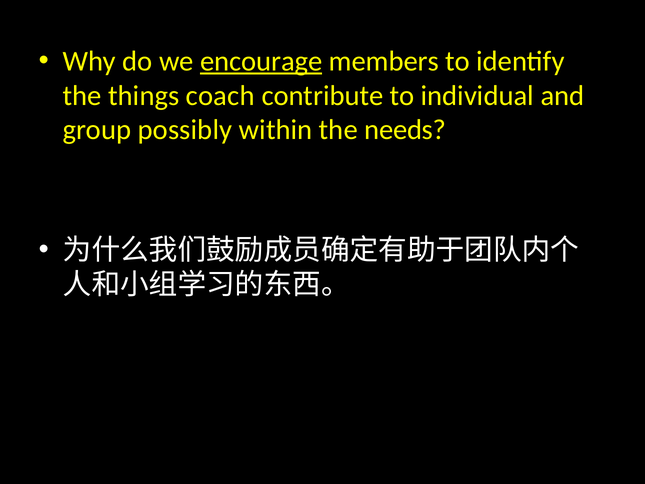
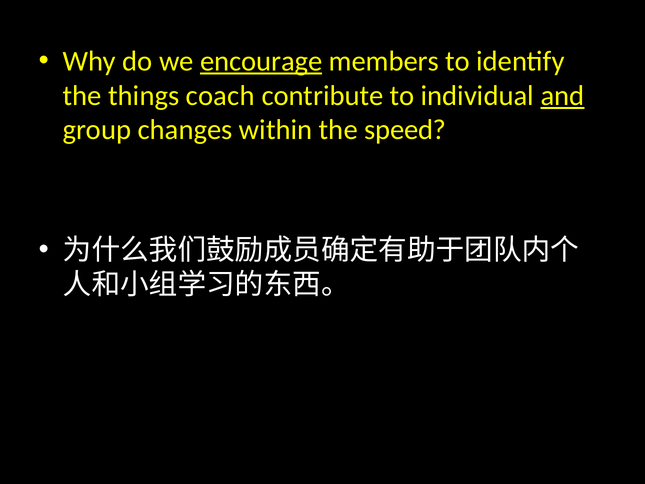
and underline: none -> present (562, 96)
possibly: possibly -> changes (185, 130)
needs: needs -> speed (405, 130)
